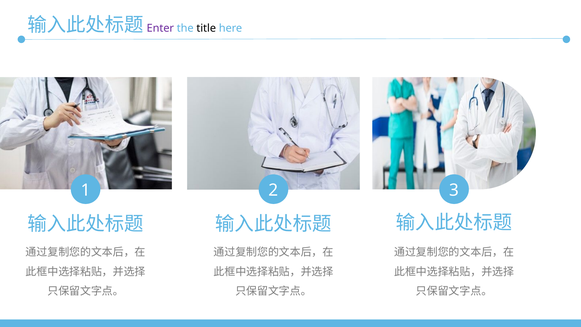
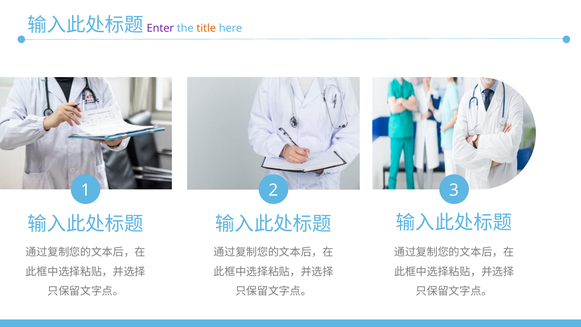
title colour: black -> orange (206, 28)
